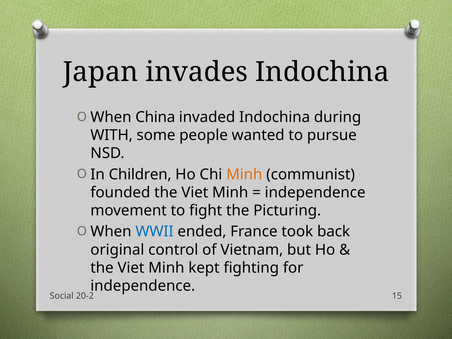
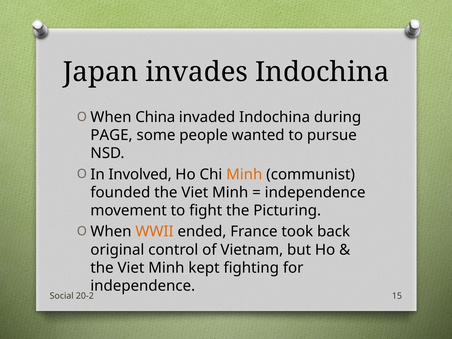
WITH: WITH -> PAGE (112, 135)
Children: Children -> Involved (140, 174)
WWII colour: blue -> orange (155, 232)
